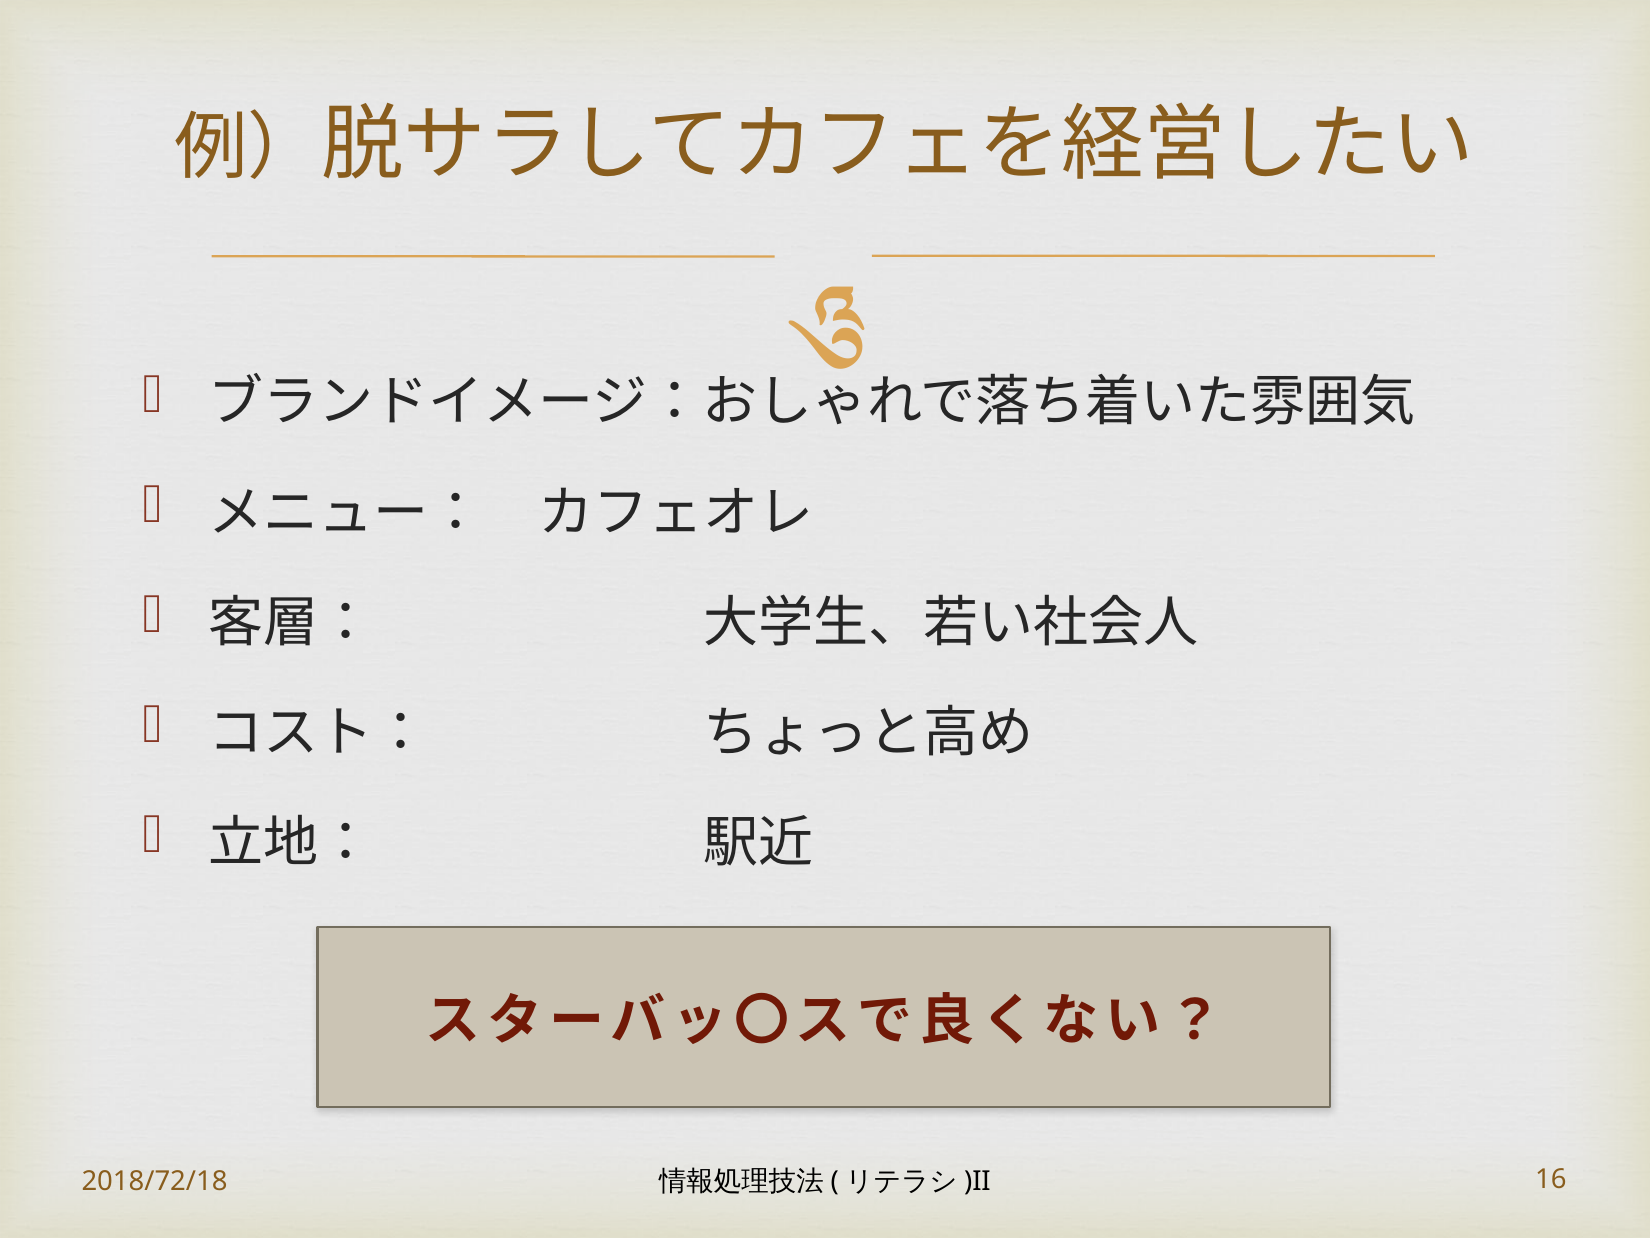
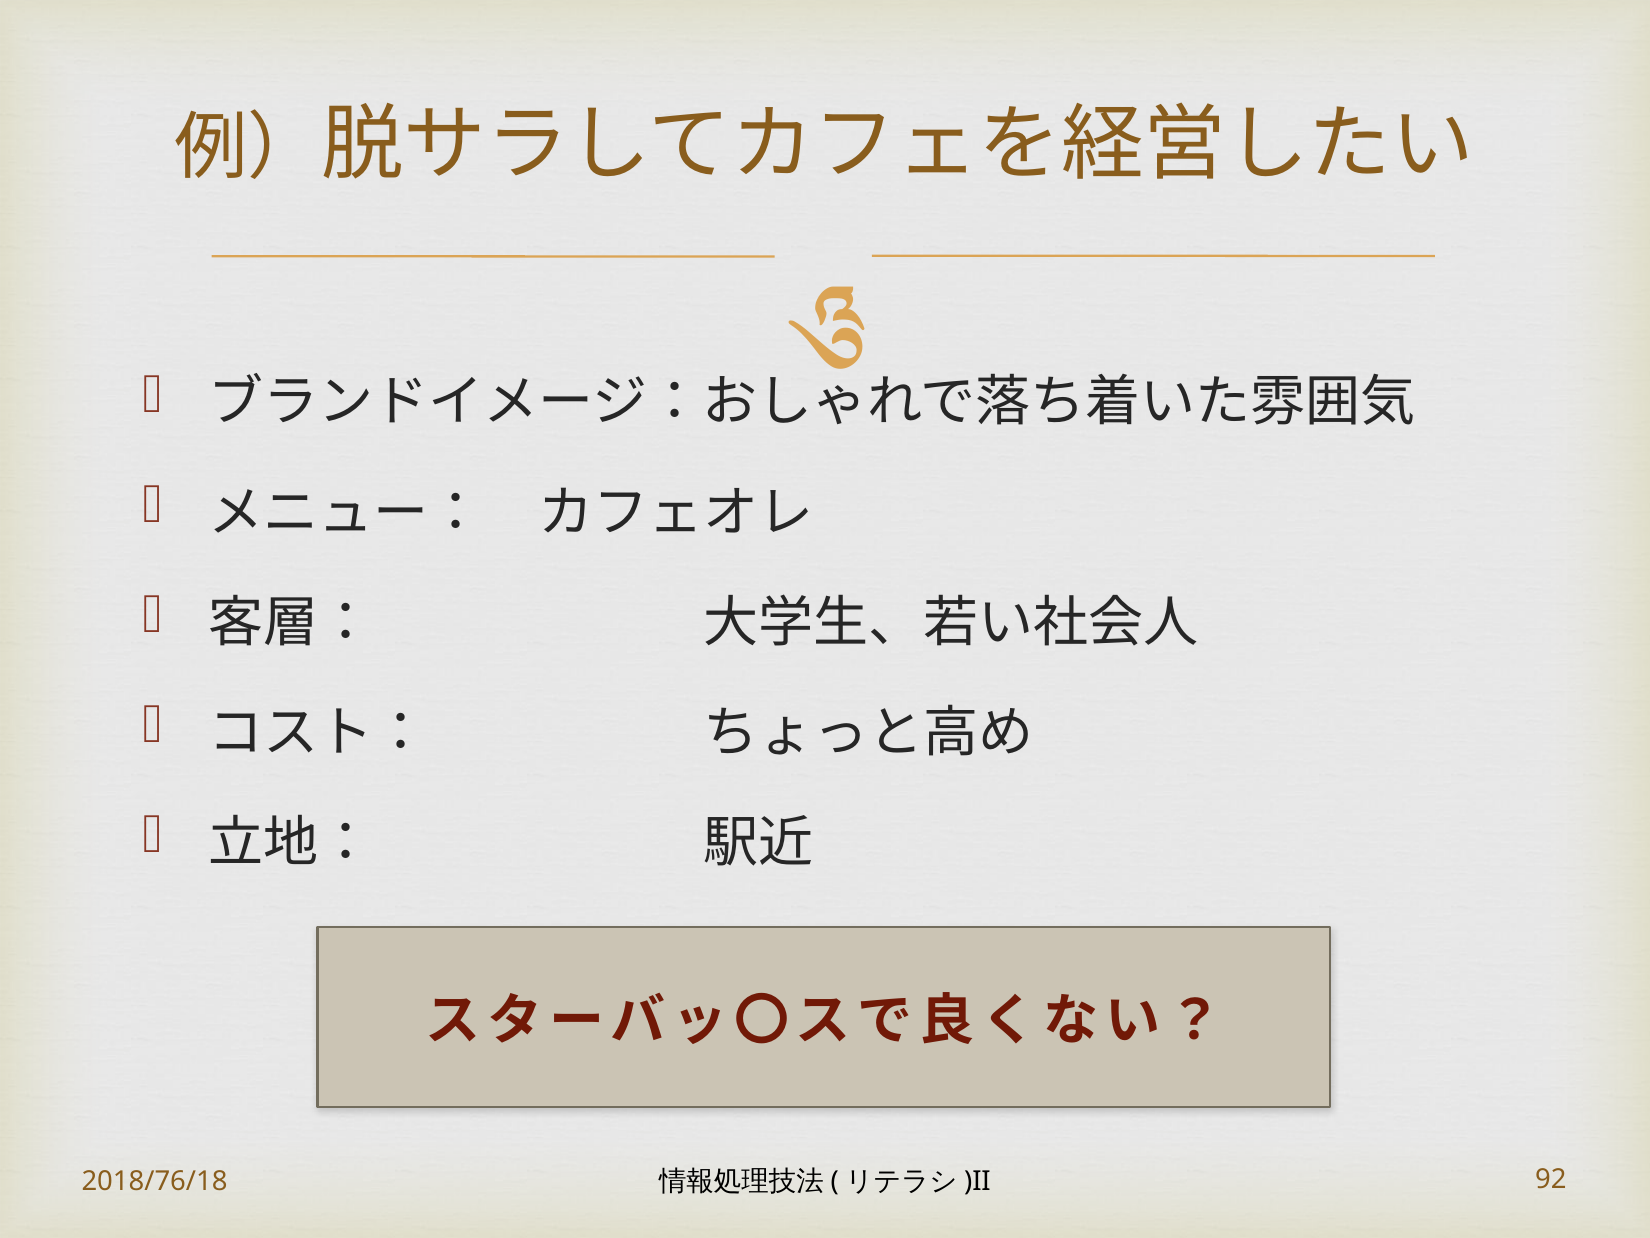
2018/72/18: 2018/72/18 -> 2018/76/18 (155, 1181)
16: 16 -> 92 (1551, 1179)
